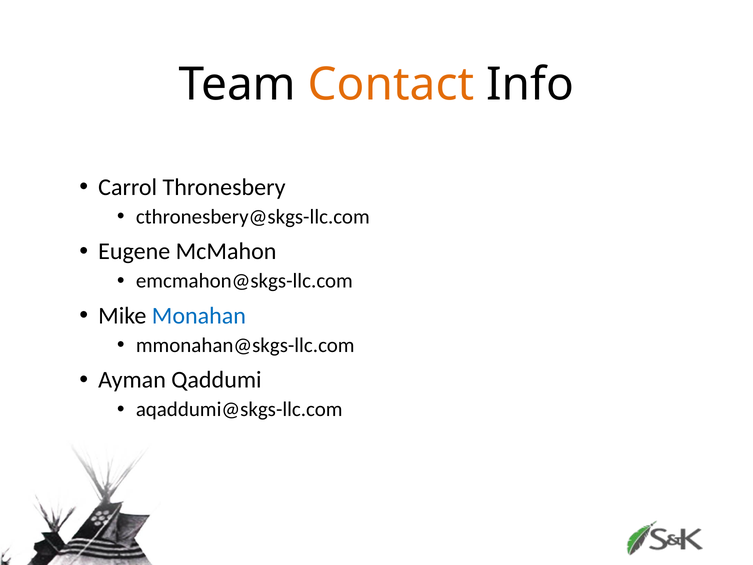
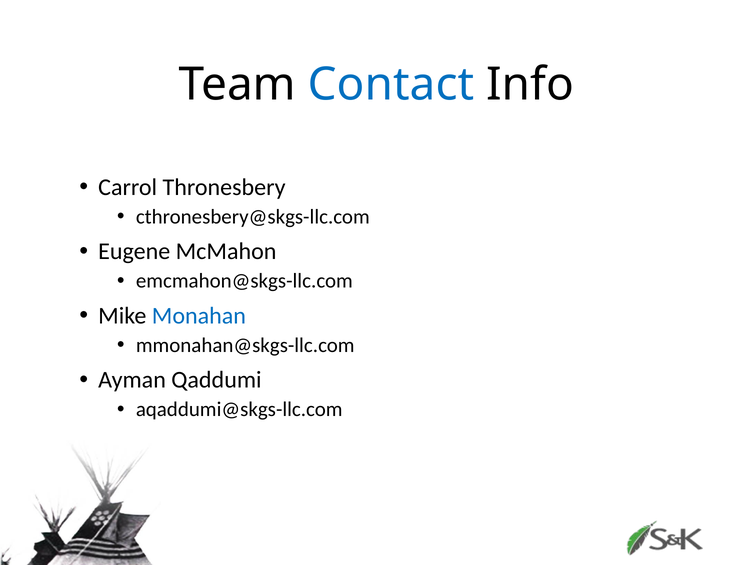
Contact colour: orange -> blue (391, 84)
